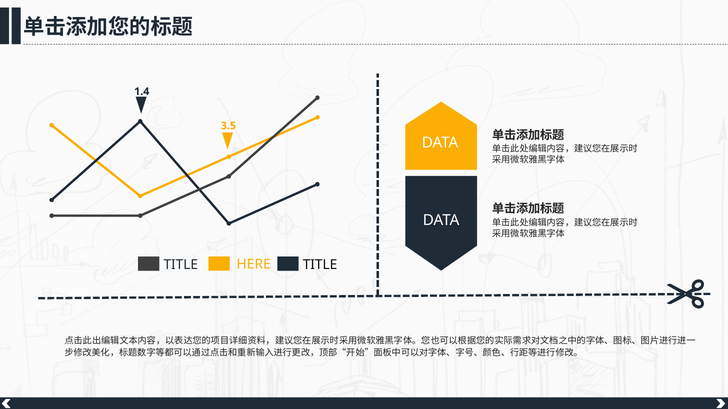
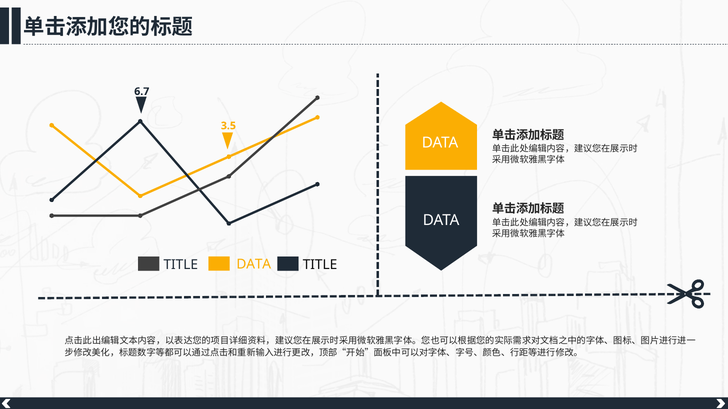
1.4: 1.4 -> 6.7 (142, 92)
TITLE HERE: HERE -> DATA (254, 264)
